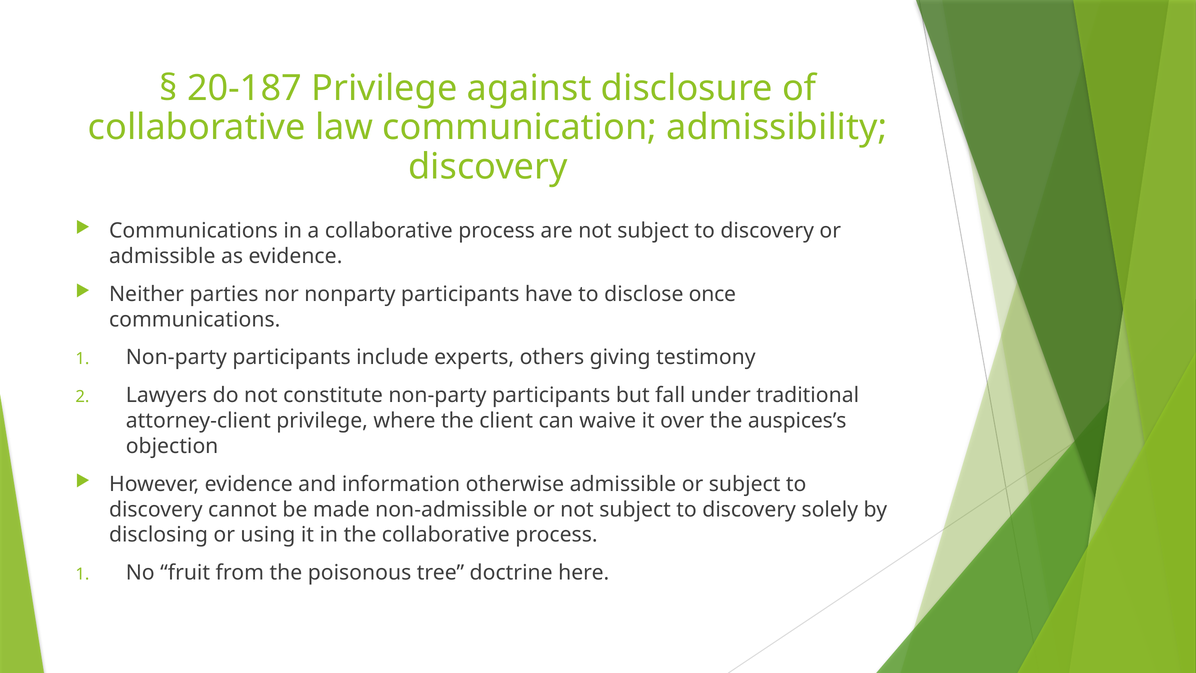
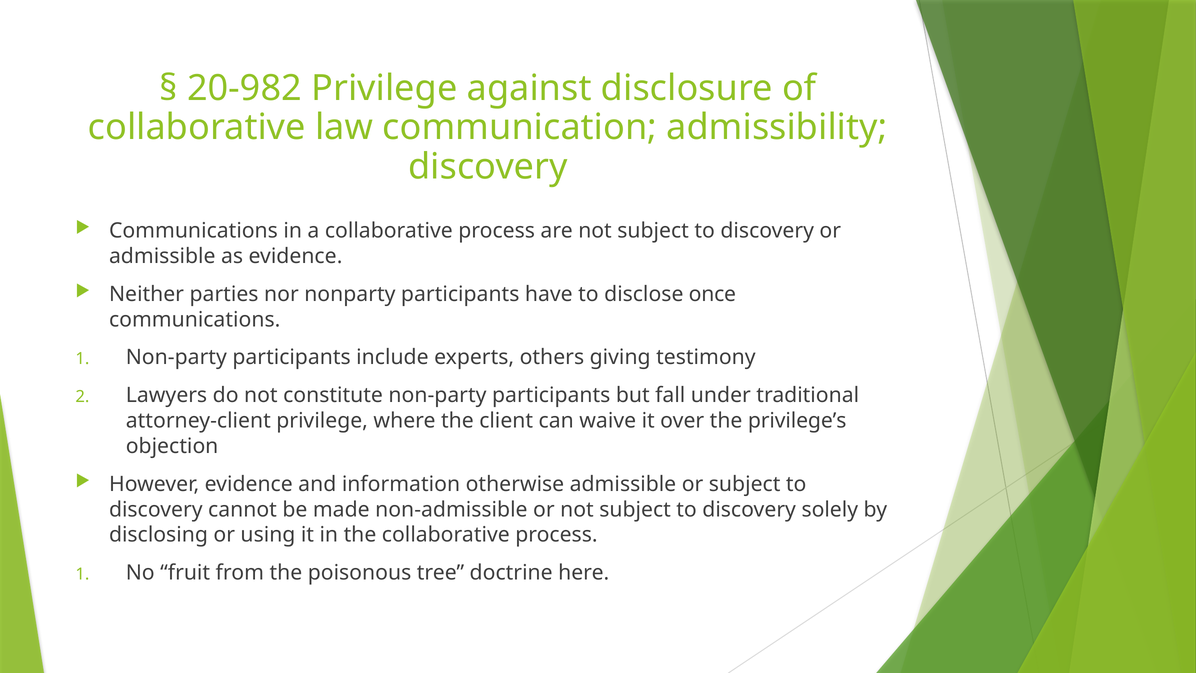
20-187: 20-187 -> 20-982 (244, 88)
auspices’s: auspices’s -> privilege’s (797, 421)
